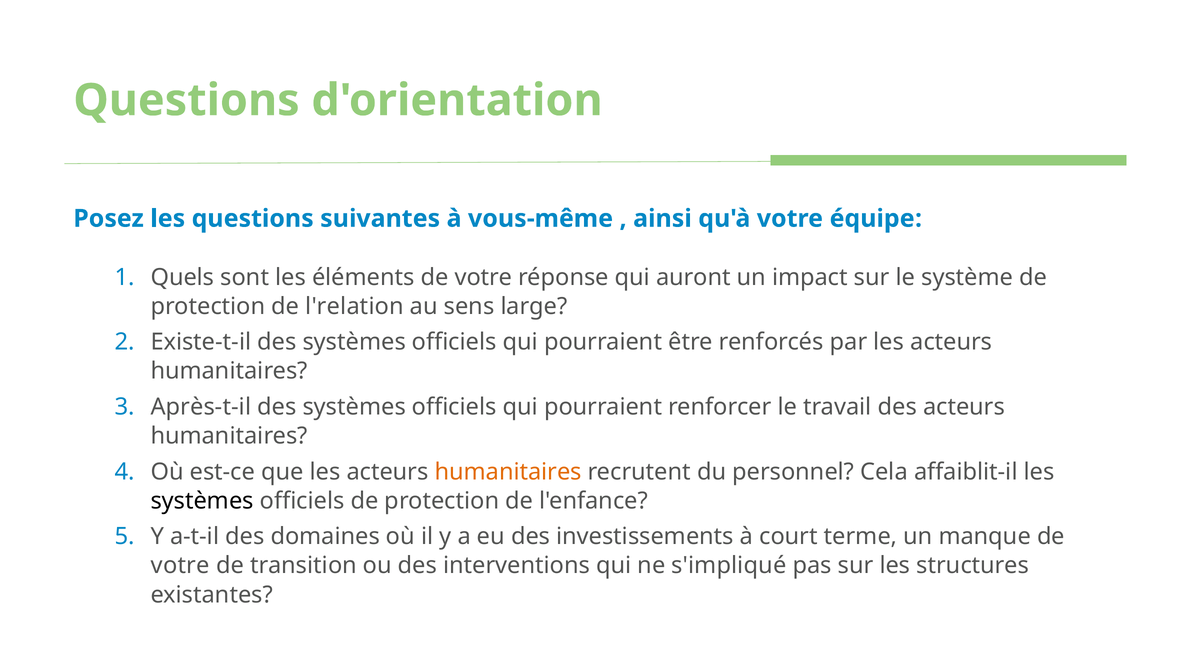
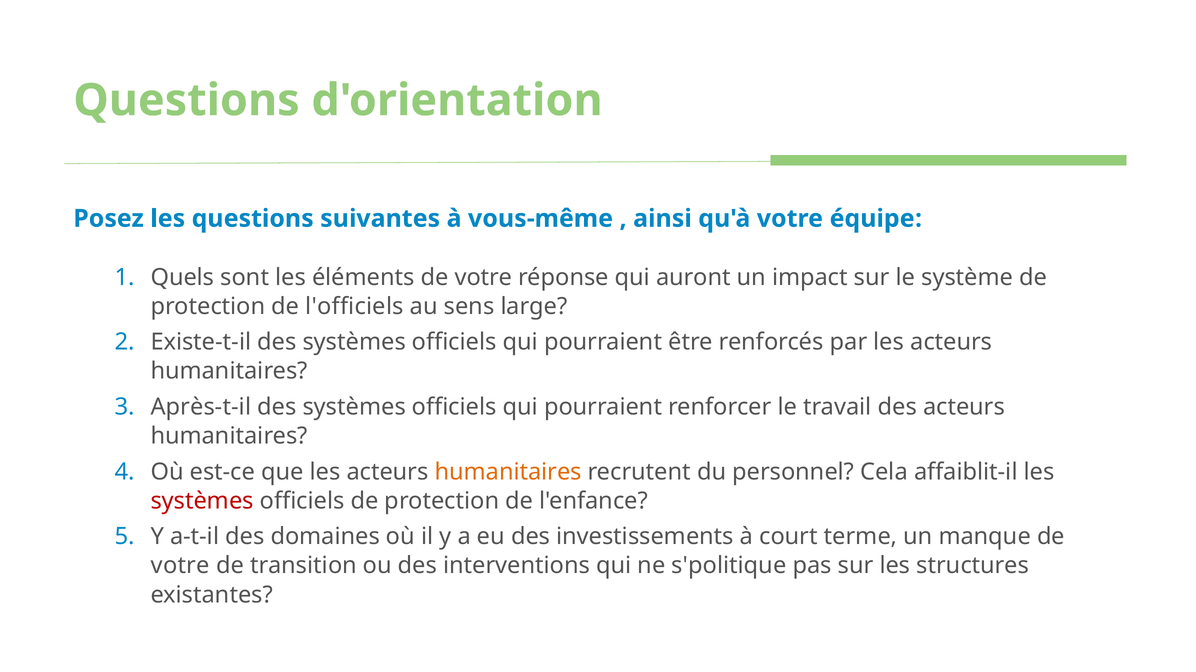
l'relation: l'relation -> l'officiels (355, 307)
systèmes colour: black -> red (202, 501)
s'impliqué: s'impliqué -> s'politique (729, 566)
